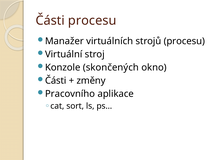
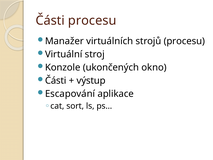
skončených: skončených -> ukončených (111, 67)
změny: změny -> výstup (91, 81)
Pracovního: Pracovního -> Escapování (70, 94)
